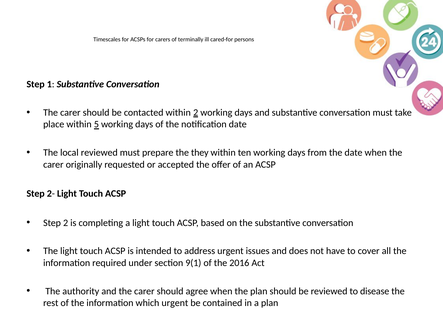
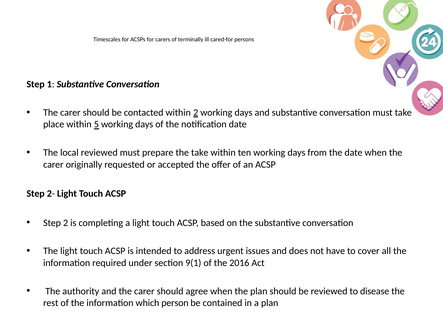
the they: they -> take (200, 153)
which urgent: urgent -> person (175, 303)
